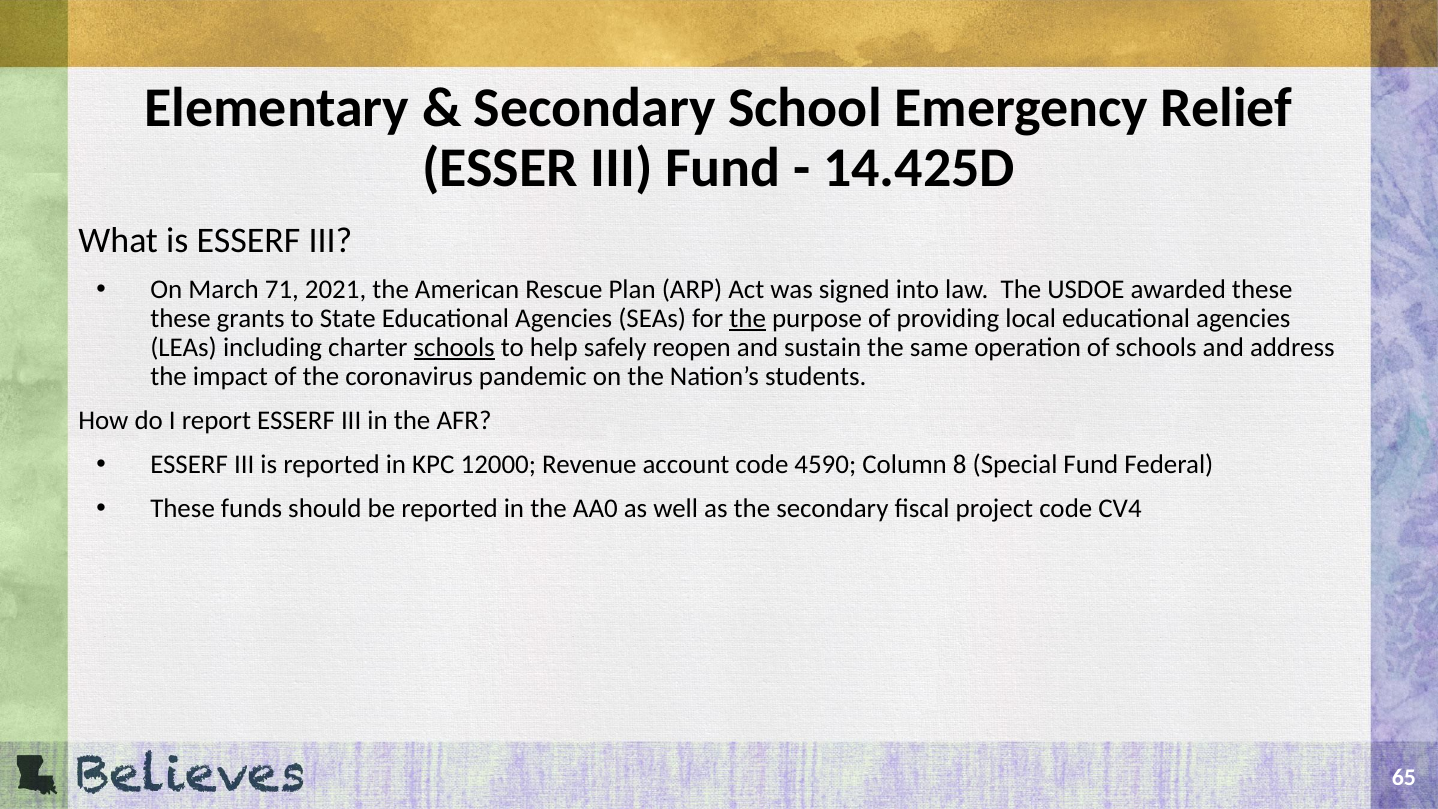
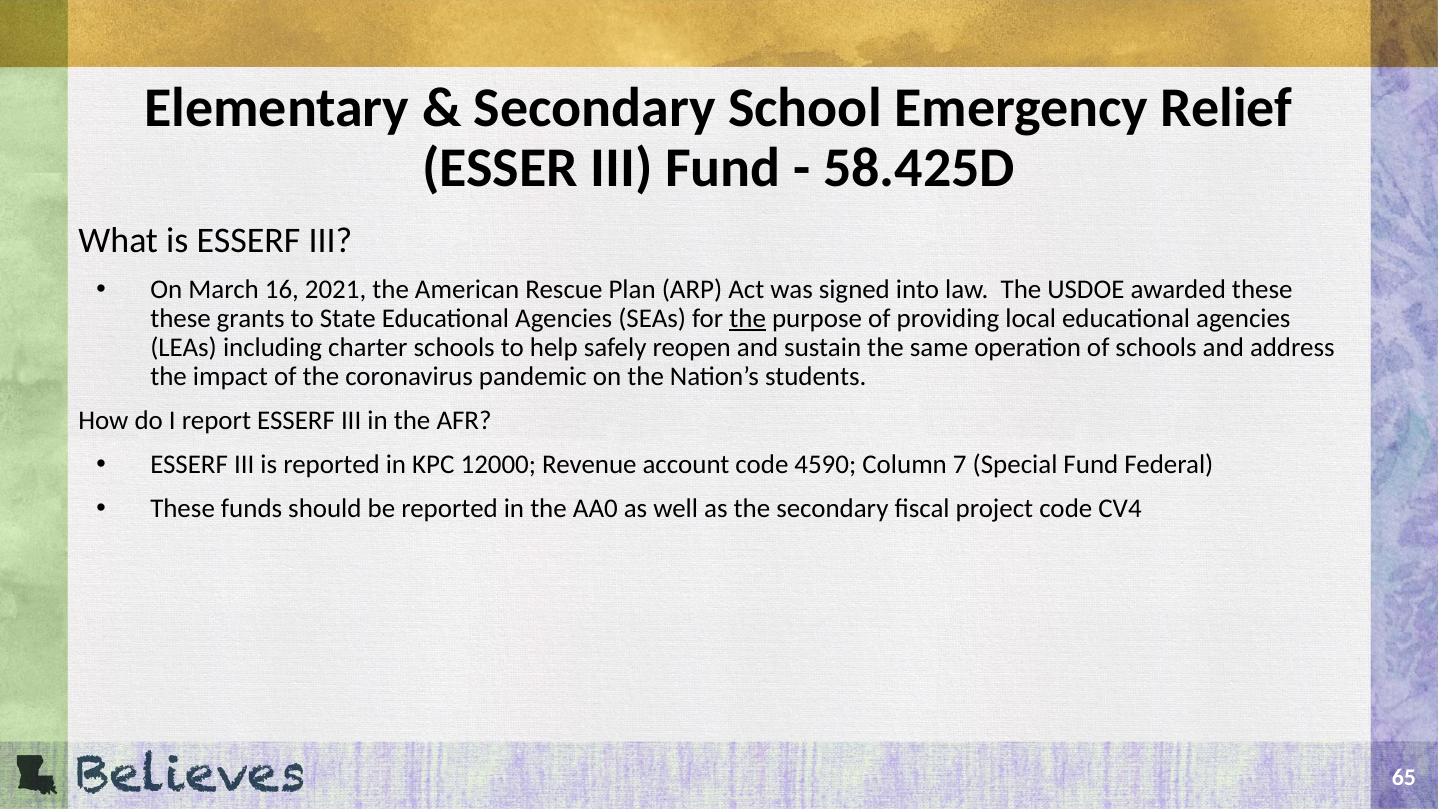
14.425D: 14.425D -> 58.425D (919, 168)
71: 71 -> 16 (282, 289)
schools underline: present -> none (454, 347)
8: 8 -> 7 (960, 465)
